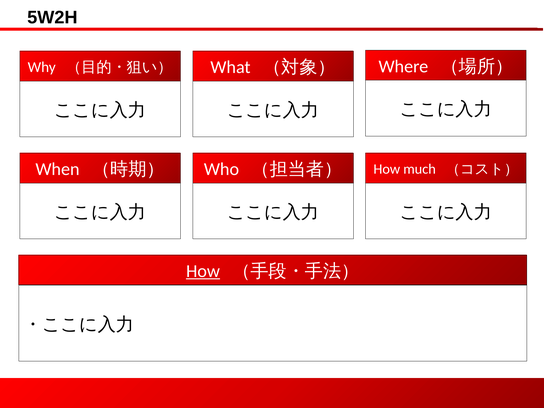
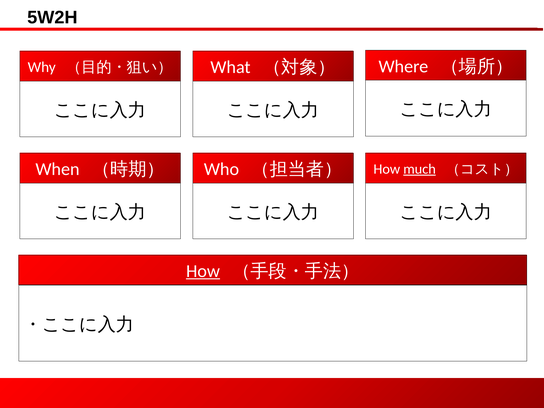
much underline: none -> present (420, 169)
